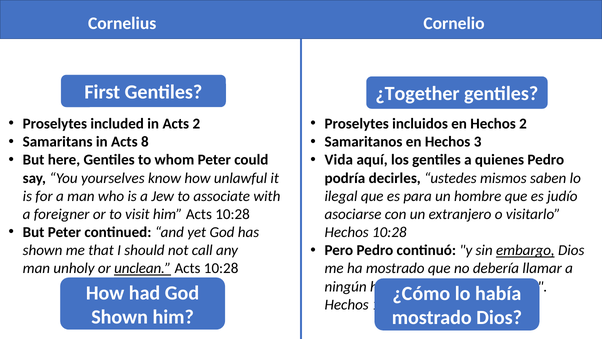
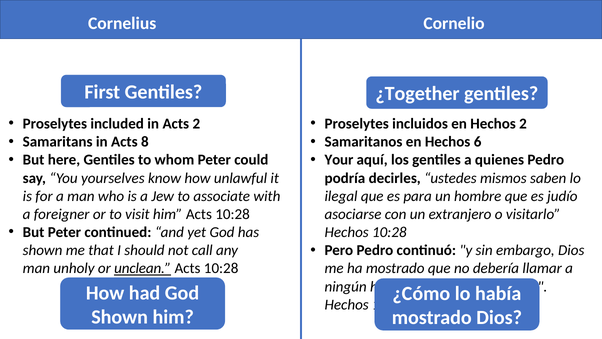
3: 3 -> 6 (478, 142)
Vida: Vida -> Your (339, 160)
embargo underline: present -> none (525, 250)
